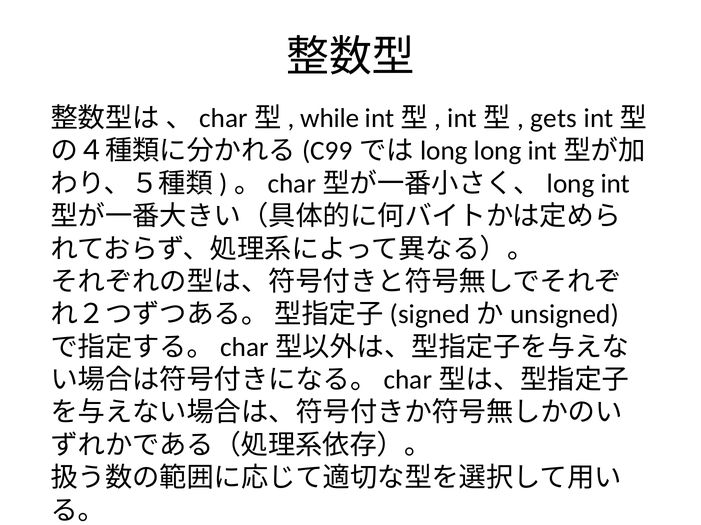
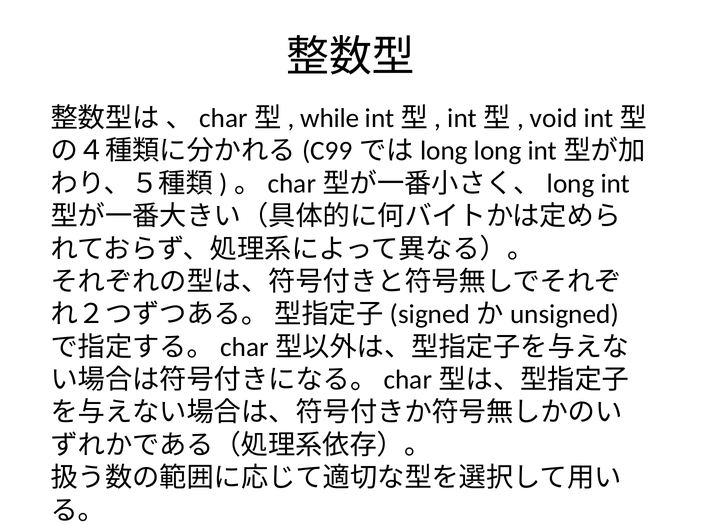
gets: gets -> void (554, 118)
